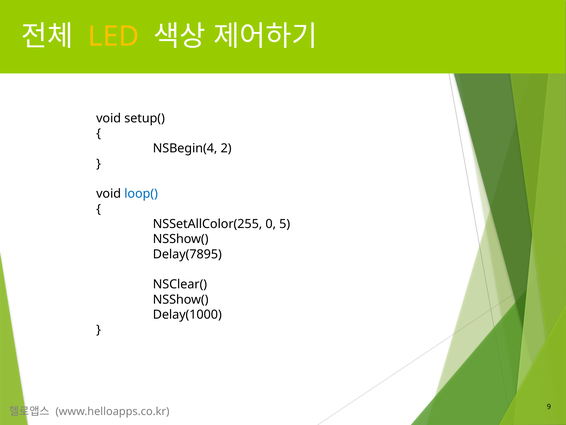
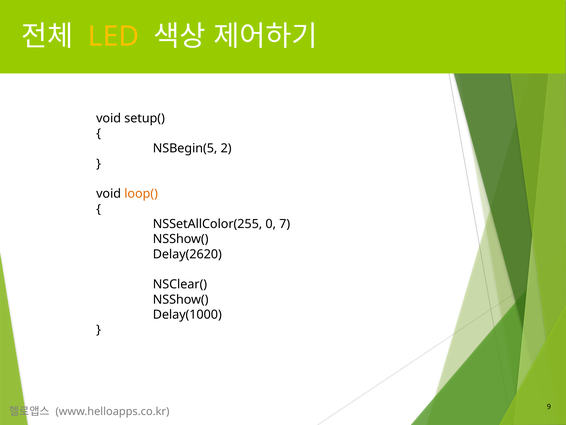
NSBegin(4: NSBegin(4 -> NSBegin(5 (185, 148)
loop( colour: blue -> orange (141, 194)
5: 5 -> 7 (285, 224)
Delay(7895: Delay(7895 -> Delay(2620 (187, 254)
